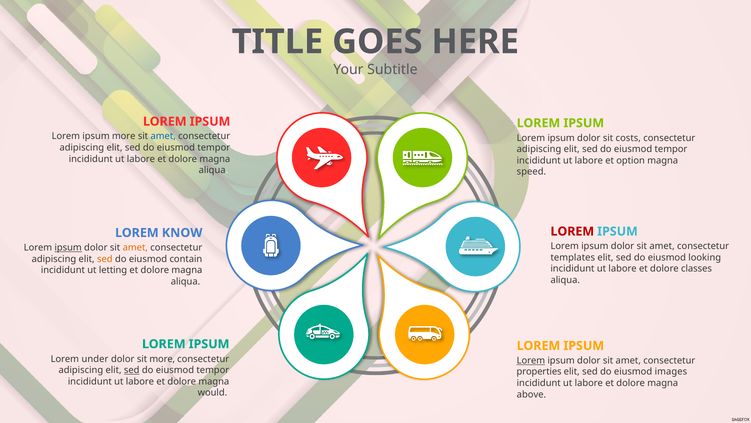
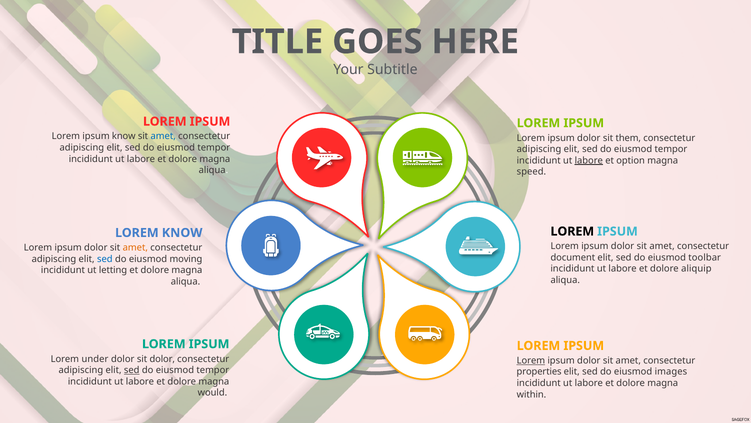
ipsum more: more -> know (124, 136)
costs: costs -> them (628, 138)
labore underline: none -> present (589, 160)
LOREM colour: red -> black (572, 231)
ipsum underline: present -> none (68, 247)
templates: templates -> document (573, 257)
looking: looking -> toolbar (705, 257)
sed colour: orange -> blue (105, 259)
contain: contain -> moving (186, 259)
classes: classes -> aliquip (696, 268)
sit more: more -> dolor (162, 358)
above: above -> within (531, 394)
